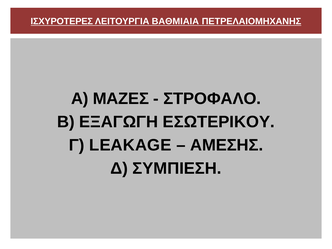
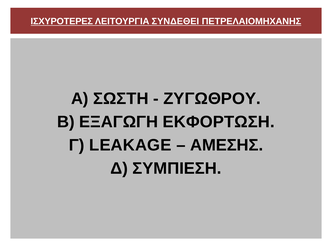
ΒΑΘΜΙΑΙΑ: ΒΑΘΜΙΑΙΑ -> ΣΥΝΔΕΘΕΙ (175, 21)
ΜΑΖΕΣ: ΜΑΖΕΣ -> ΣΩΣΤΗ (121, 99)
ΣΤΡΟΦΑΛΟ: ΣΤΡΟΦΑΛΟ -> ΖΥΓΩΘΡΟΥ (212, 99)
ΕΣΩΤΕΡΙΚΟΥ: ΕΣΩΤΕΡΙΚΟΥ -> ΕΚΦΟΡΤΩΣΗ (219, 122)
